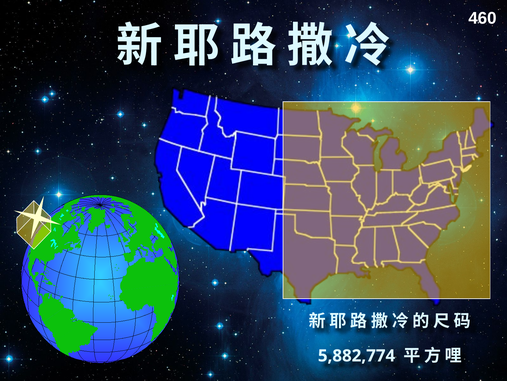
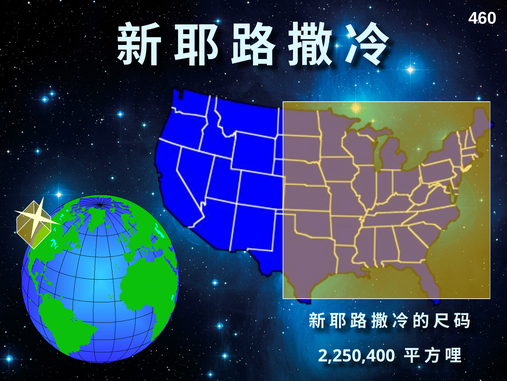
5,882,774: 5,882,774 -> 2,250,400 (357, 355)
